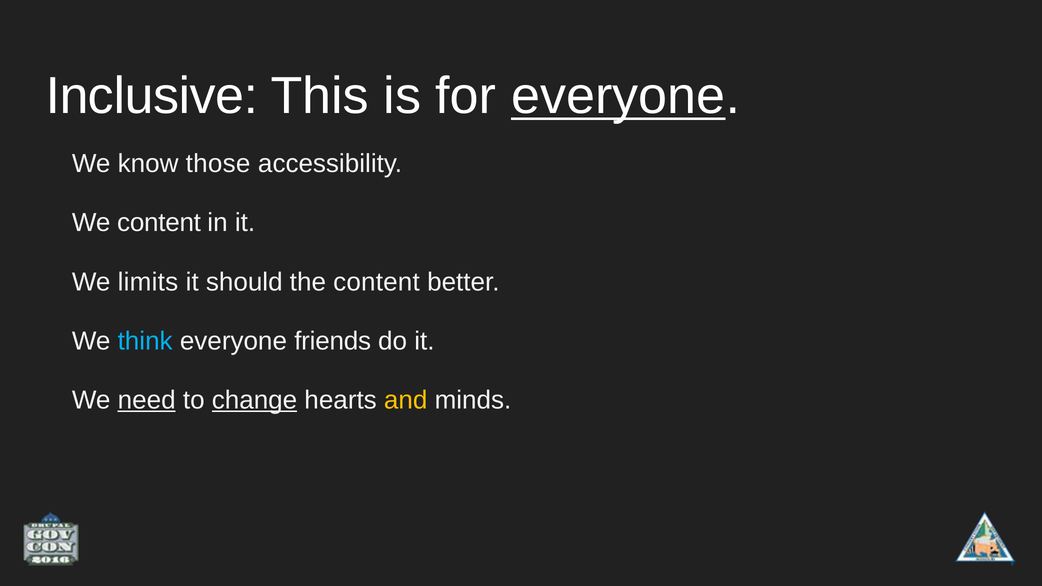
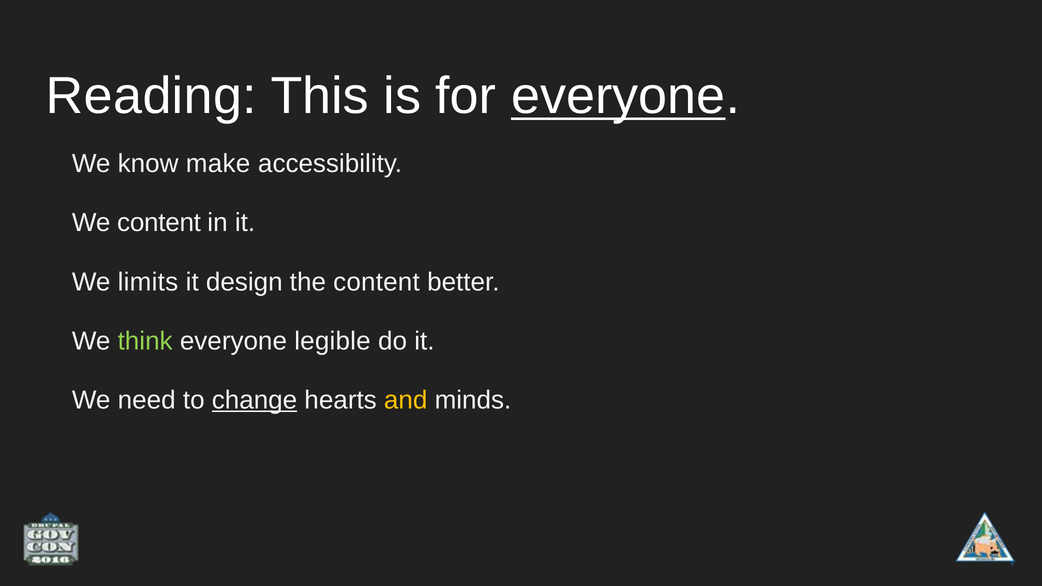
Inclusive: Inclusive -> Reading (151, 96)
those: those -> make (218, 164)
should: should -> design (244, 282)
think colour: light blue -> light green (145, 341)
friends: friends -> legible (332, 341)
need underline: present -> none (147, 400)
